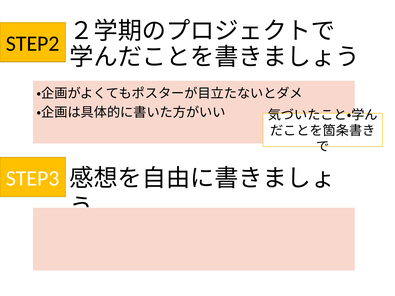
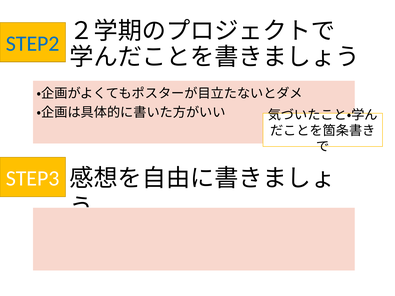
STEP2 colour: black -> blue (33, 44)
